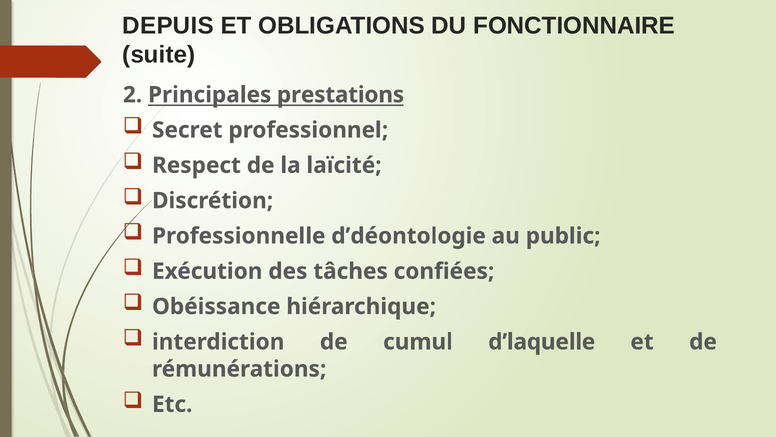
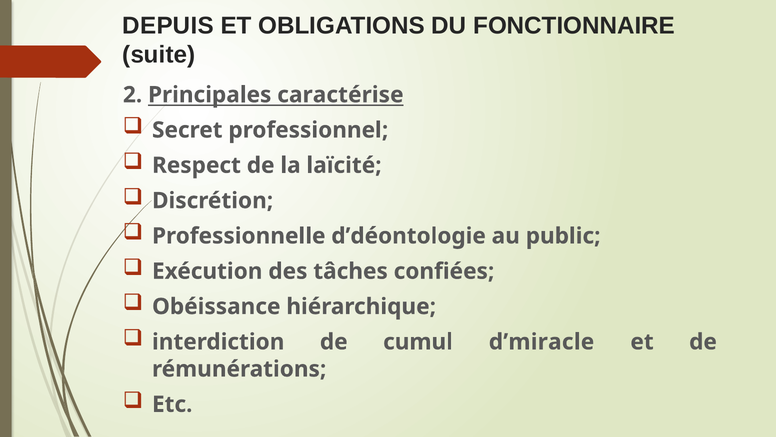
prestations: prestations -> caractérise (340, 95)
d’laquelle: d’laquelle -> d’miracle (541, 342)
